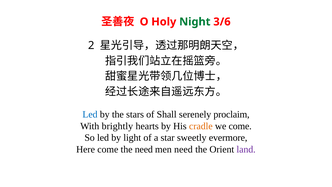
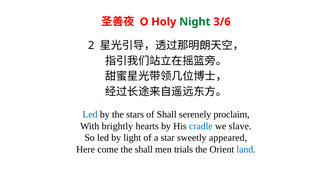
cradle colour: orange -> blue (201, 126)
we come: come -> slave (240, 126)
evermore: evermore -> appeared (228, 138)
the need: need -> shall (144, 149)
men need: need -> trials (184, 149)
land colour: purple -> blue (246, 149)
